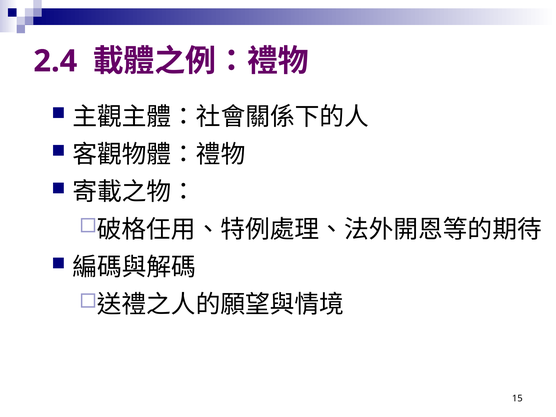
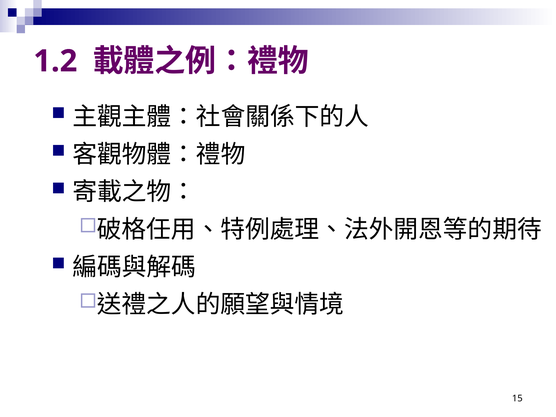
2.4: 2.4 -> 1.2 (55, 61)
